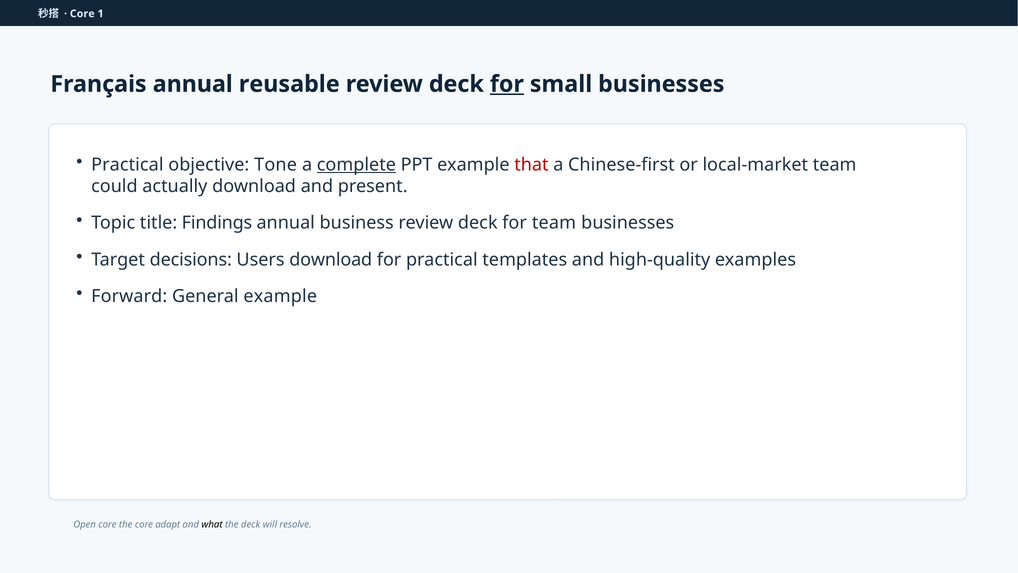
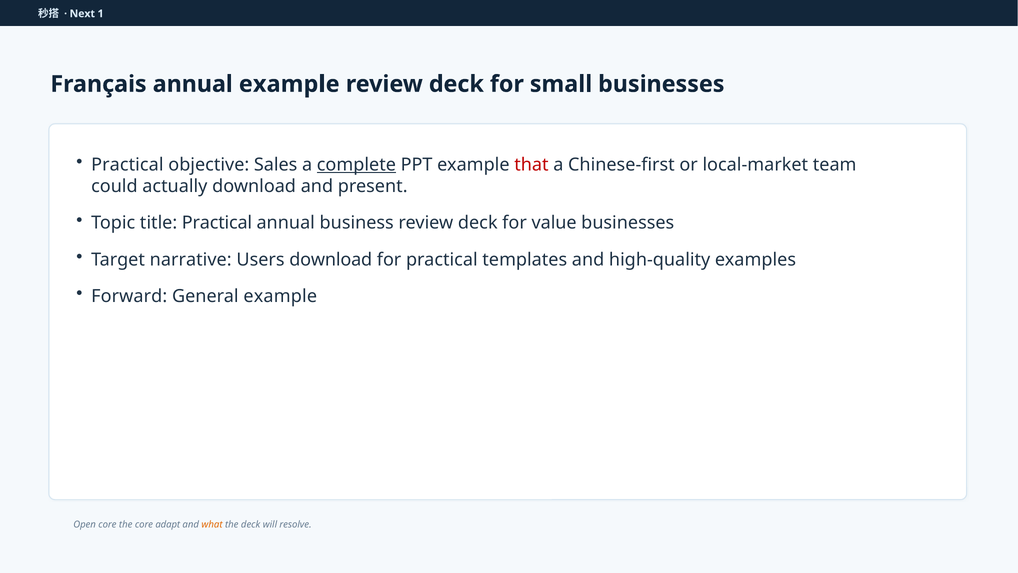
Core: Core -> Next (82, 14)
annual reusable: reusable -> example (289, 84)
for underline: present -> none (507, 84)
Tone: Tone -> Sales (276, 165)
title Findings: Findings -> Practical (217, 223)
for team: team -> value (554, 223)
decisions: decisions -> narrative (191, 259)
what colour: black -> orange (212, 524)
